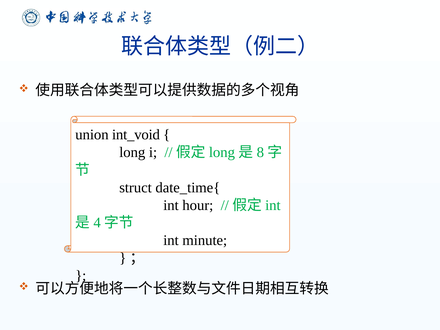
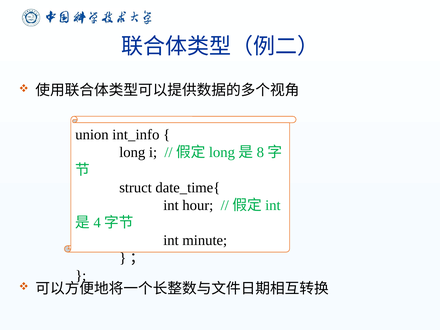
int_void: int_void -> int_info (136, 135)
